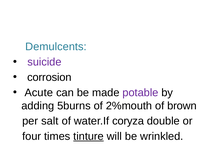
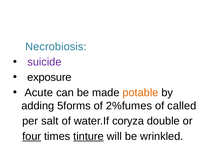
Demulcents: Demulcents -> Necrobiosis (56, 47)
corrosion: corrosion -> exposure (49, 77)
potable colour: purple -> orange (140, 93)
5burns: 5burns -> 5forms (74, 106)
2%mouth: 2%mouth -> 2%fumes (129, 106)
brown: brown -> called (182, 106)
four underline: none -> present (32, 137)
